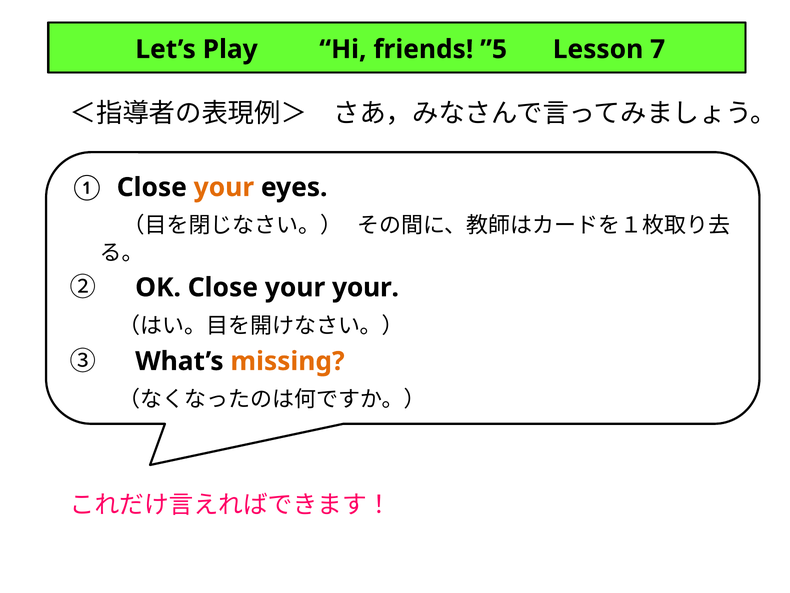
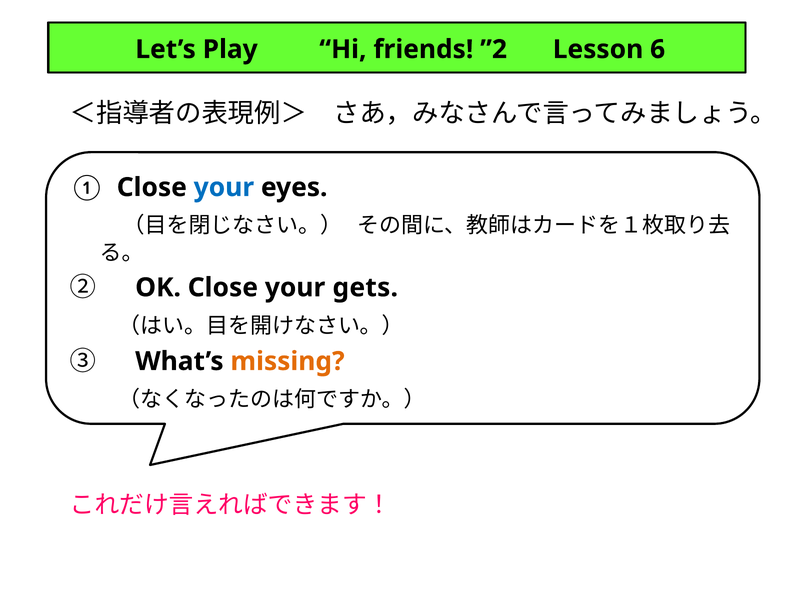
”5: ”5 -> ”2 (494, 49)
7: 7 -> 6 (658, 49)
your colour: orange -> blue (224, 187)
your your: your -> gets (365, 287)
